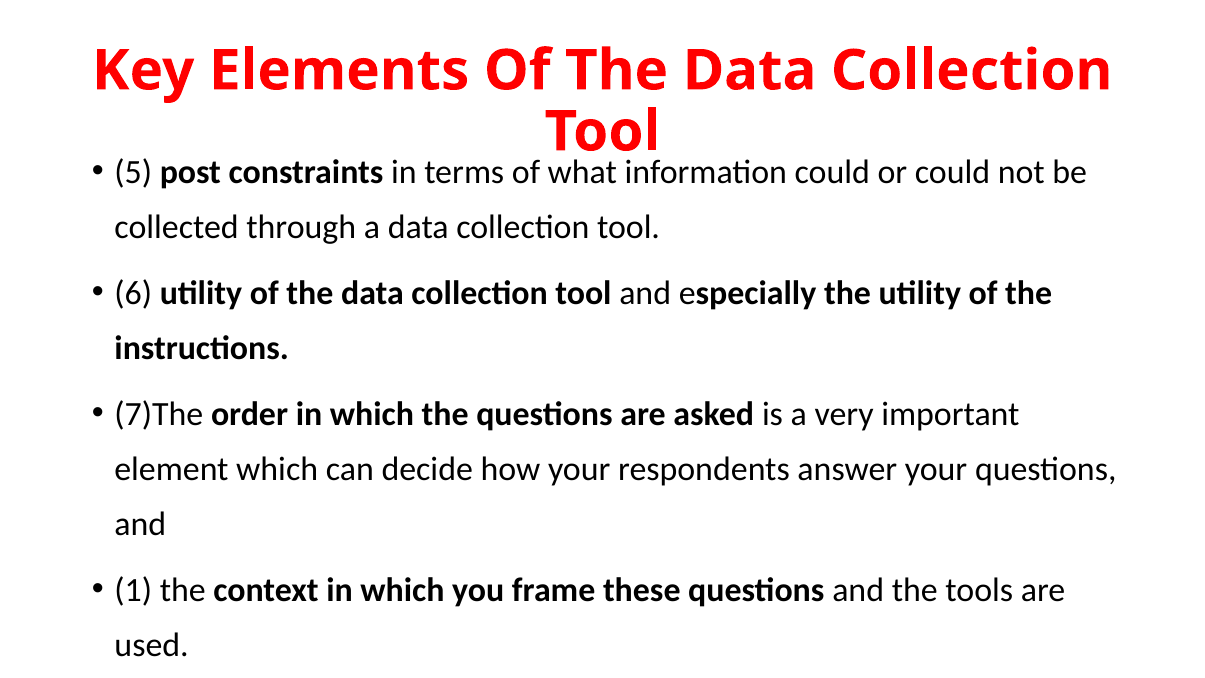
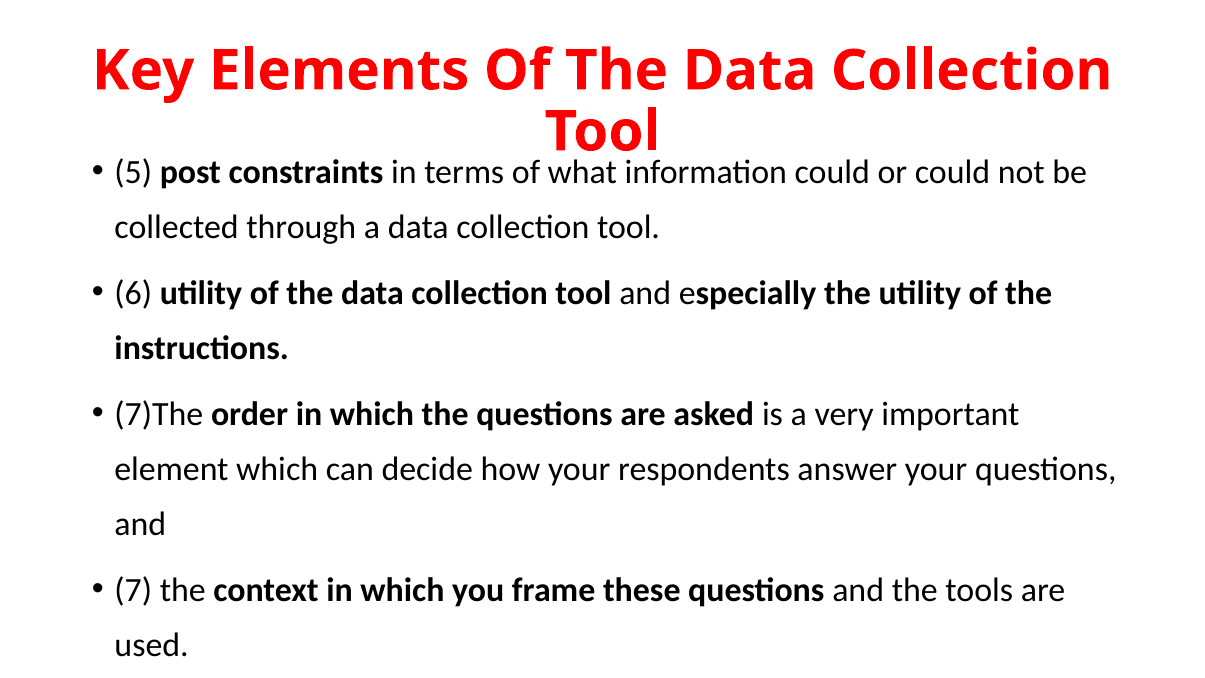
1: 1 -> 7 (133, 590)
